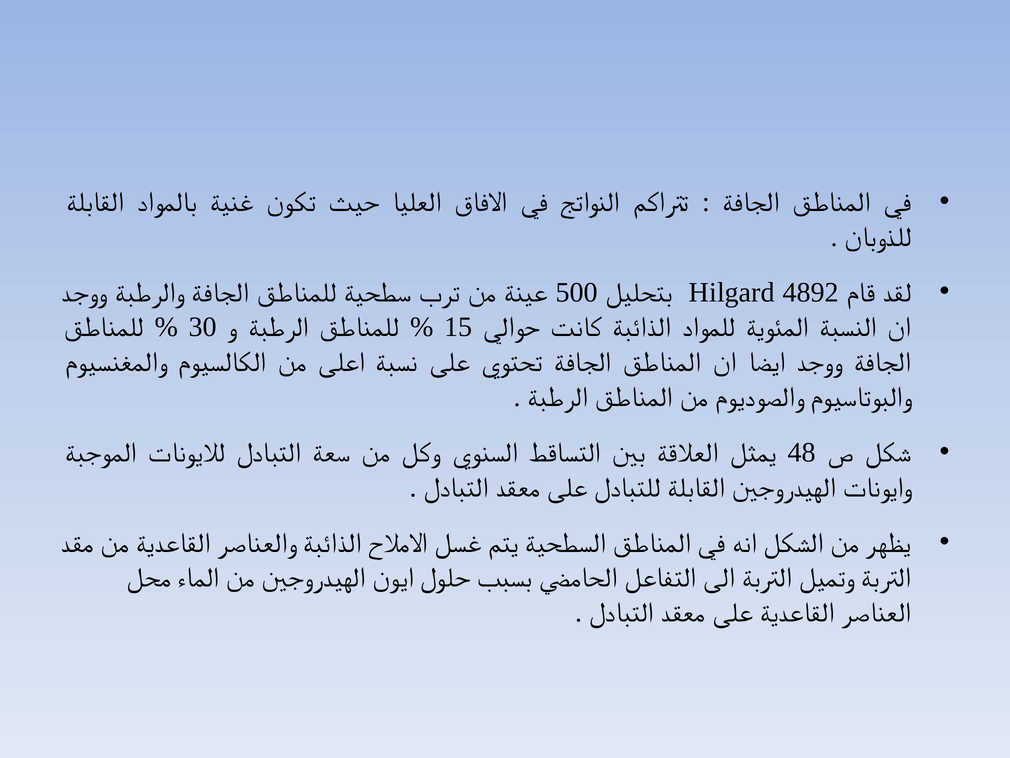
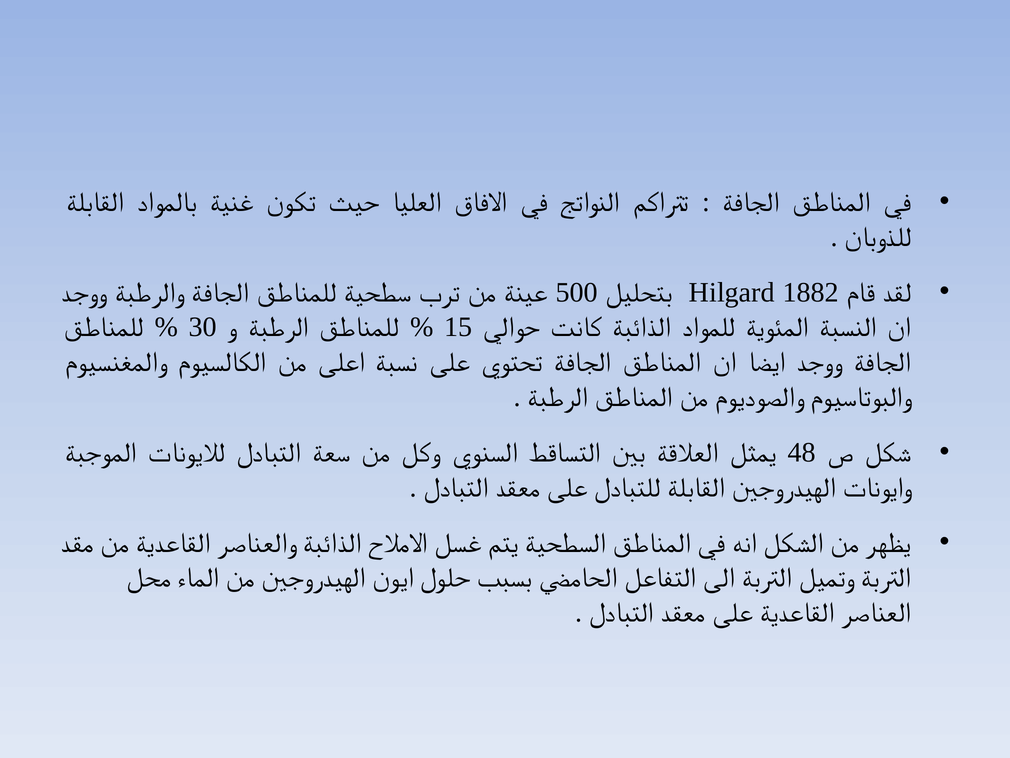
4892: 4892 -> 1882 (811, 292)
